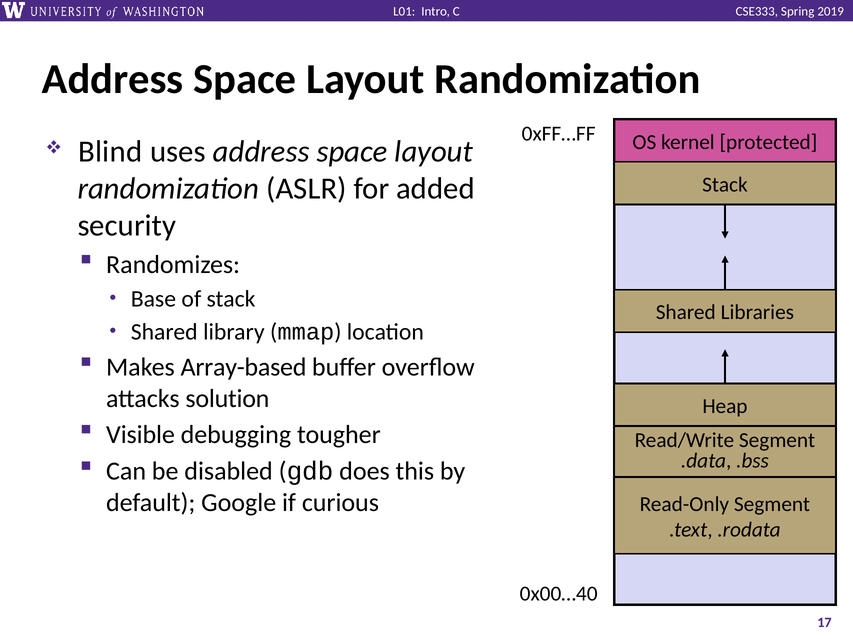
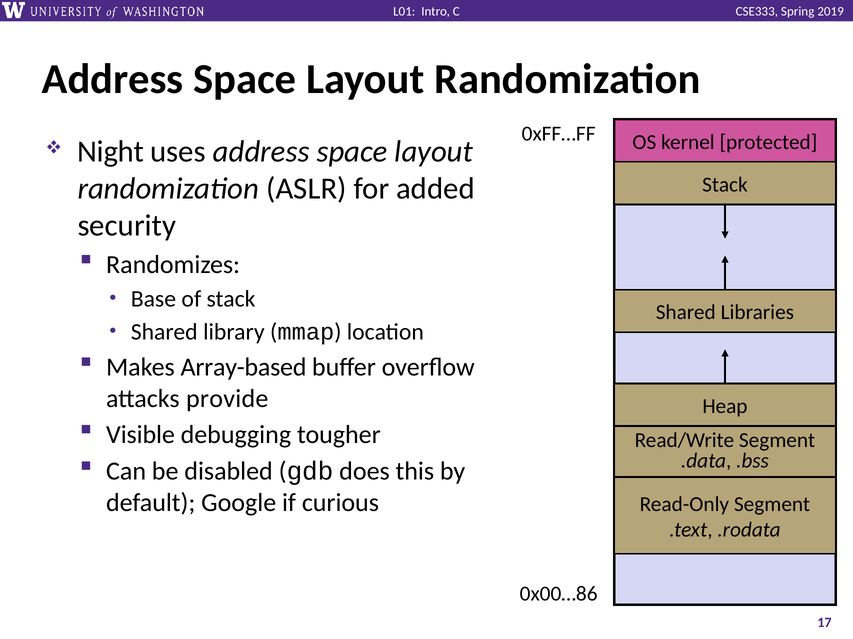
Blind: Blind -> Night (111, 152)
solution: solution -> provide (227, 399)
0x00…40: 0x00…40 -> 0x00…86 (559, 595)
